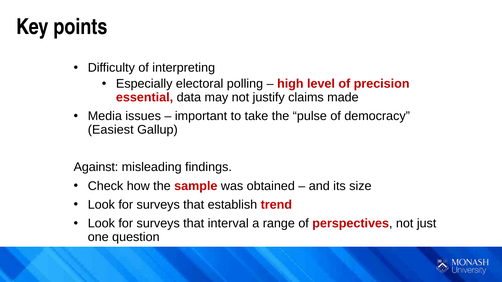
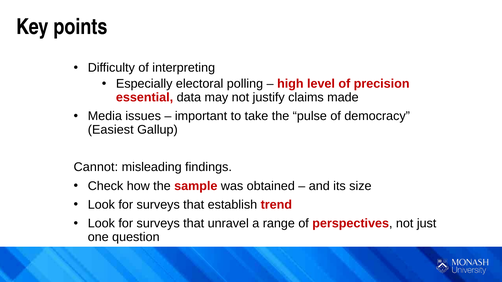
Against: Against -> Cannot (96, 167)
interval: interval -> unravel (228, 224)
